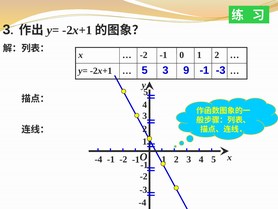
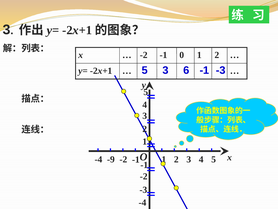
9: 9 -> 6 (186, 70)
-1: -1 -> -9 (111, 159)
